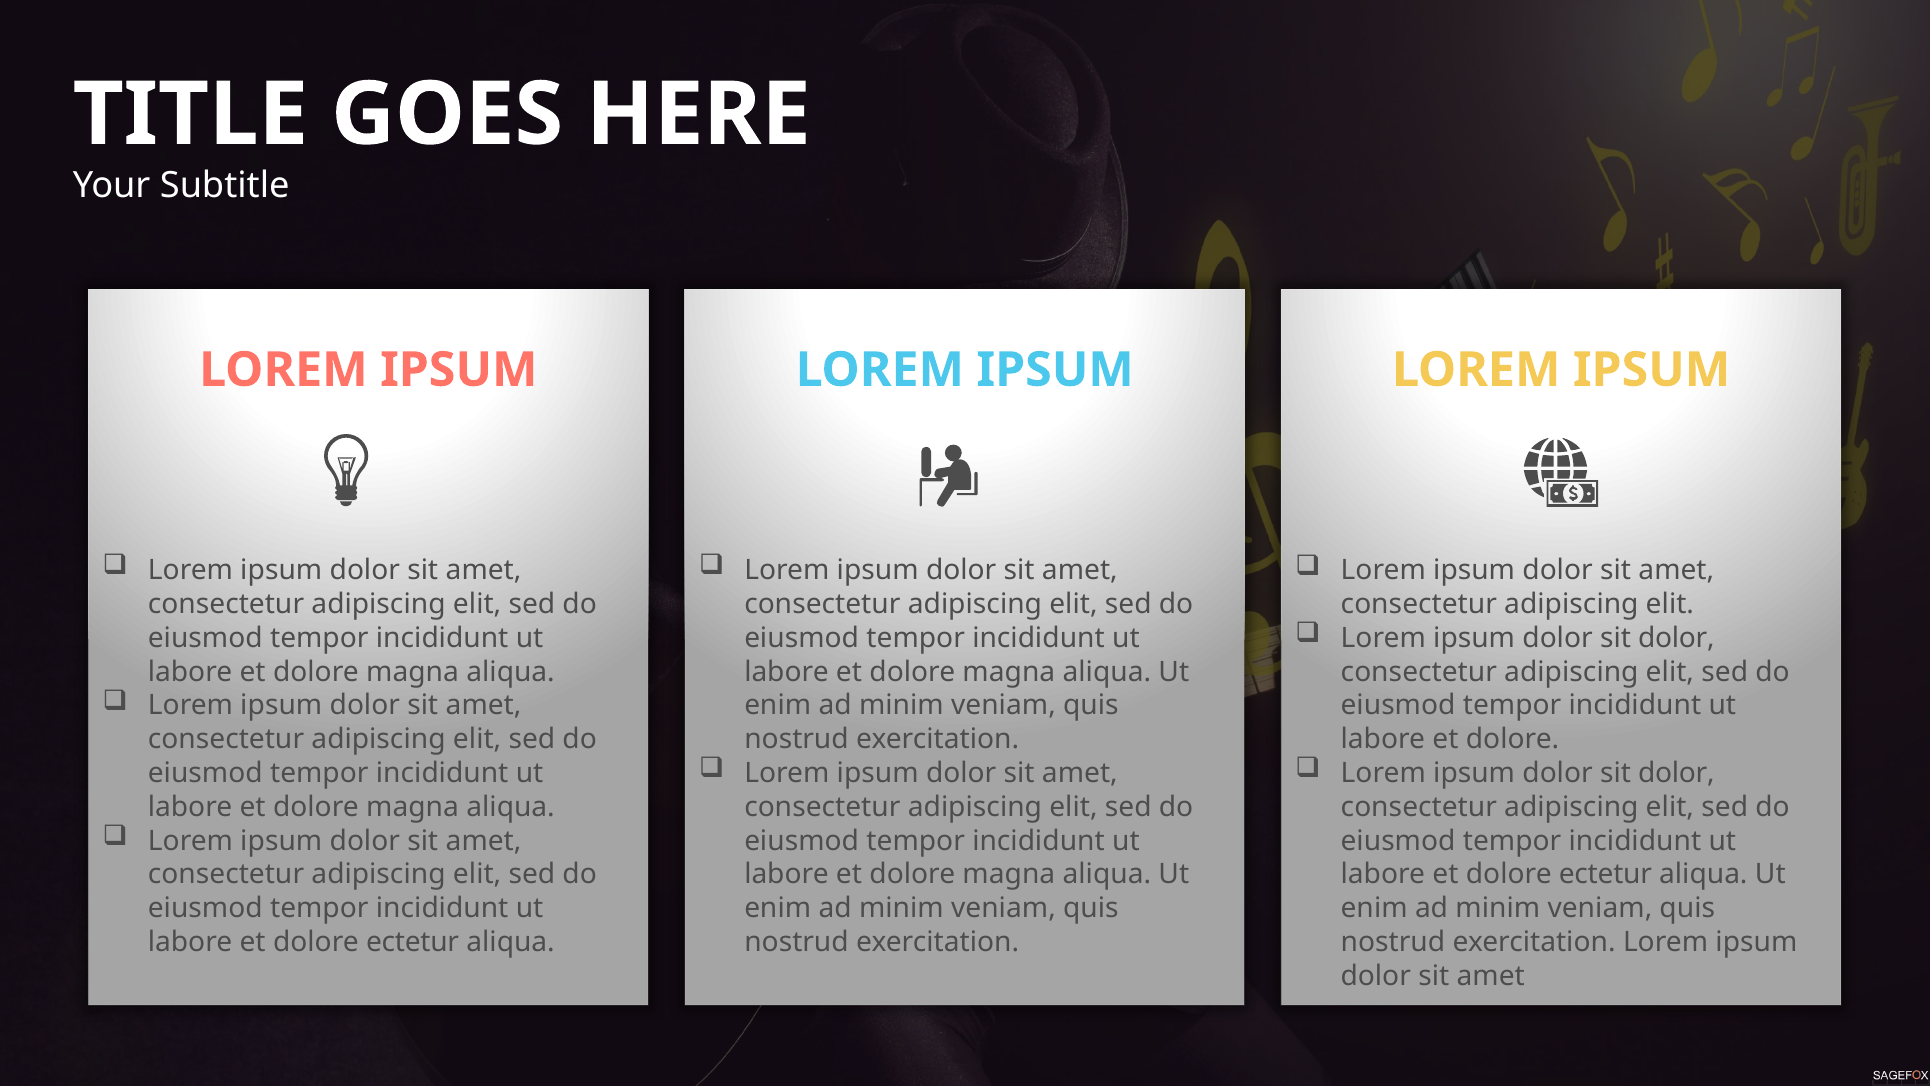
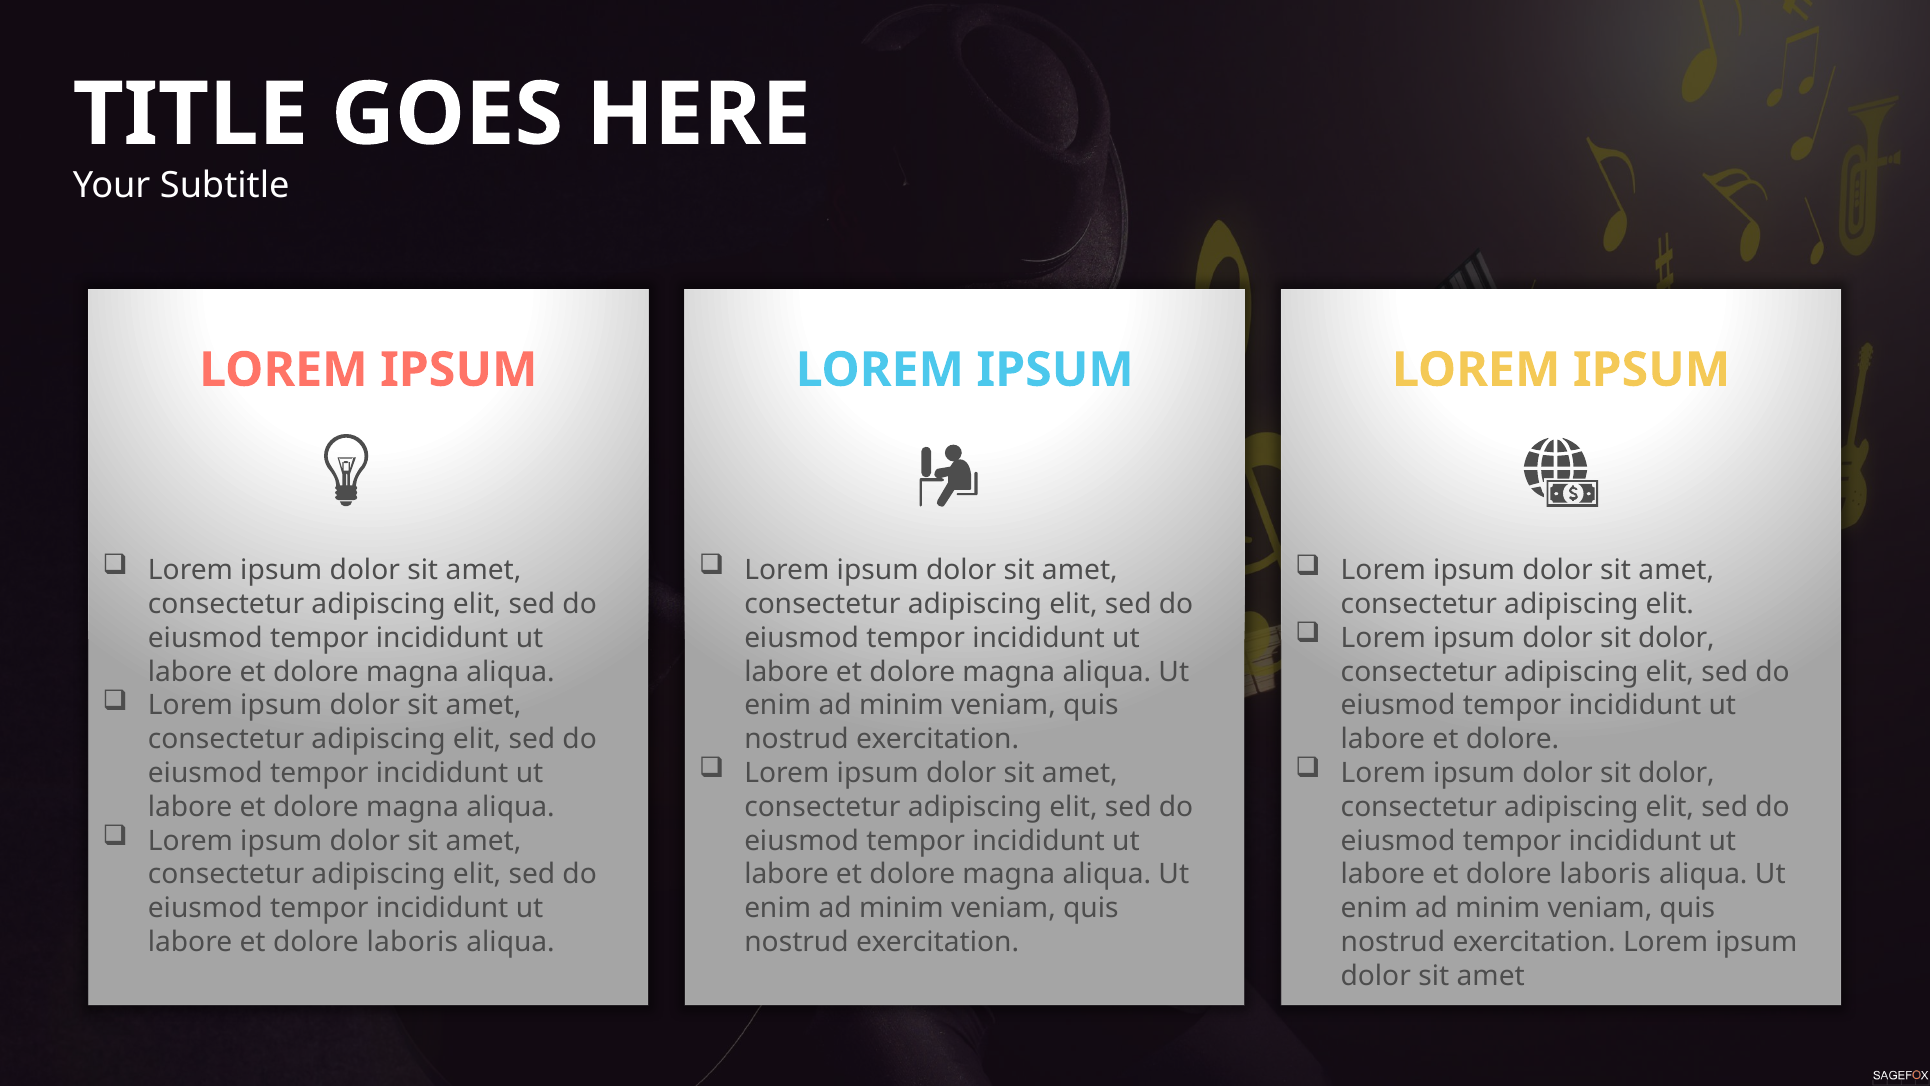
ectetur: ectetur -> laboris (1605, 874)
ectetur: ectetur -> laboris (412, 942)
